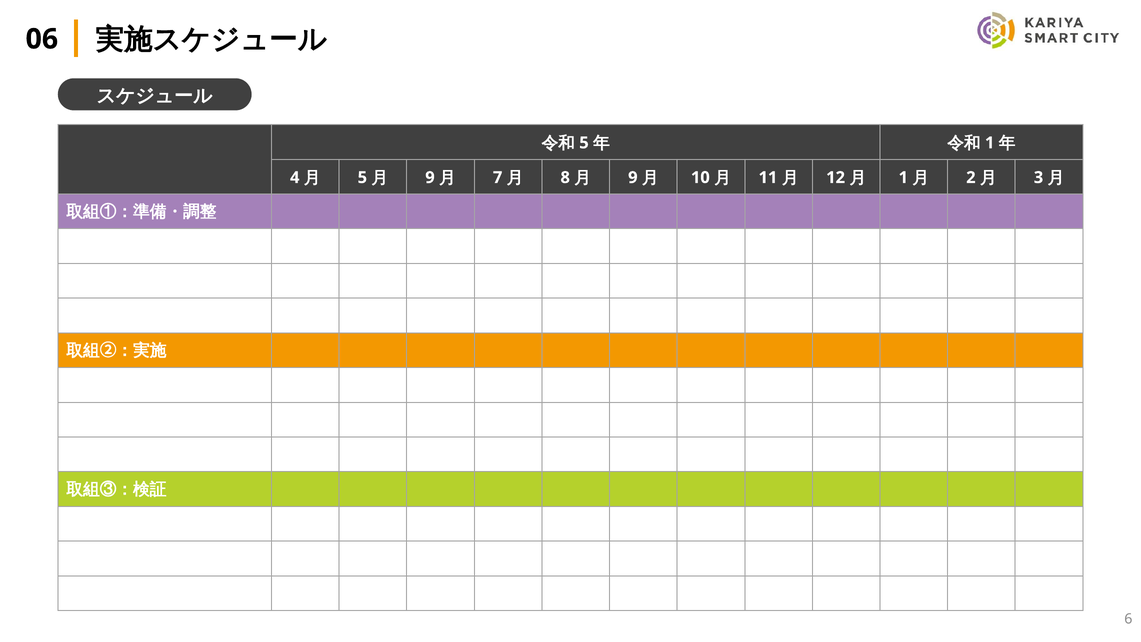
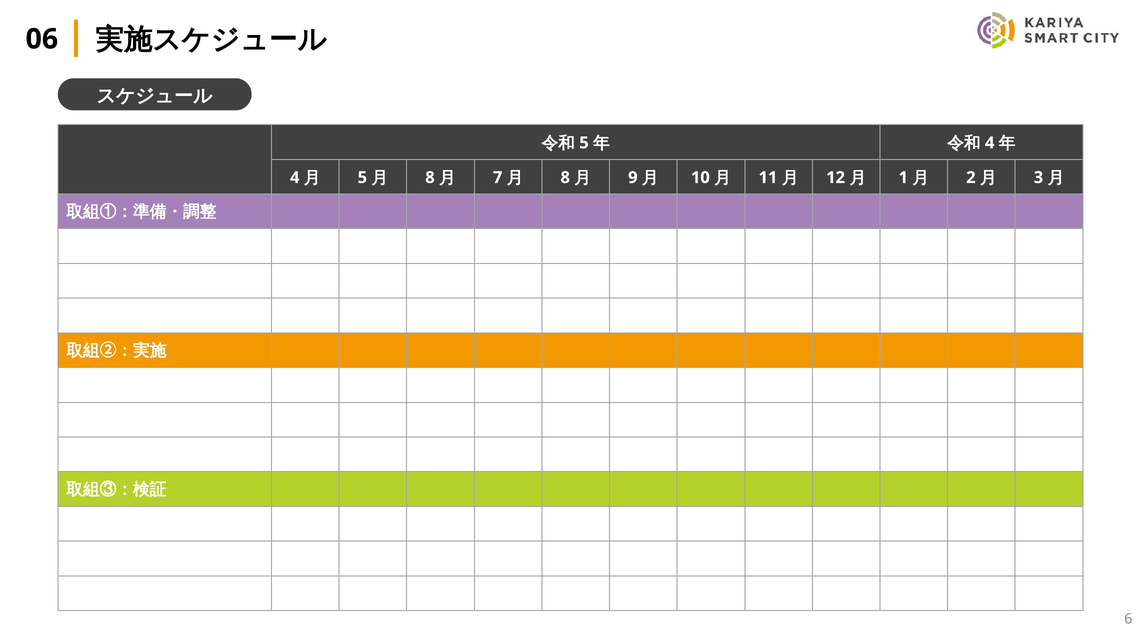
1: 1 -> 4 (990, 143)
9: 9 -> 8 (430, 178)
